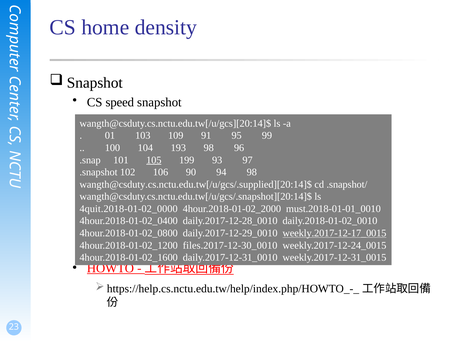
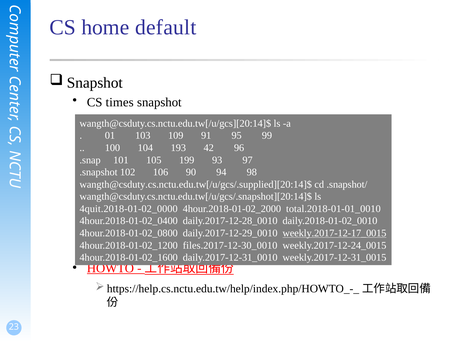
density: density -> default (166, 28)
speed: speed -> times (120, 103)
193 98: 98 -> 42 (209, 148)
105 underline: present -> none (154, 160)
must.2018-01-01_0010: must.2018-01-01_0010 -> total.2018-01-01_0010 (333, 209)
